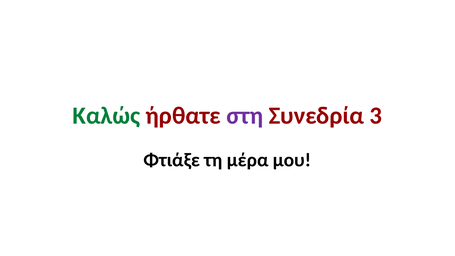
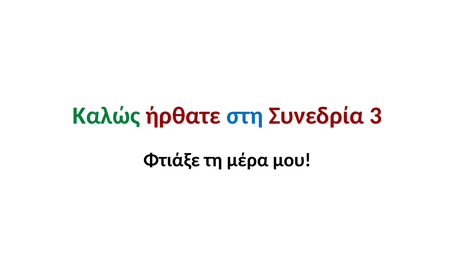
στη colour: purple -> blue (245, 116)
